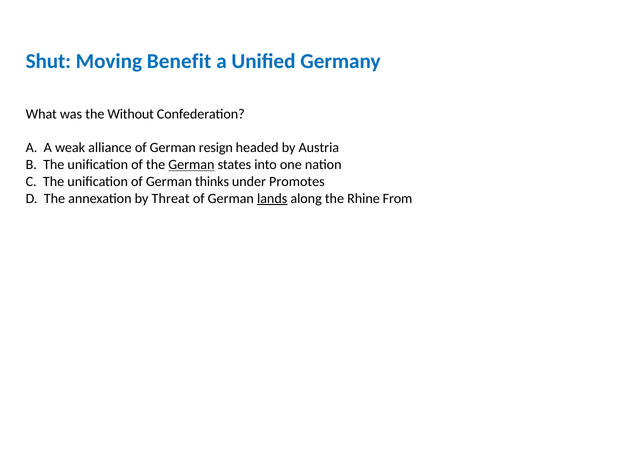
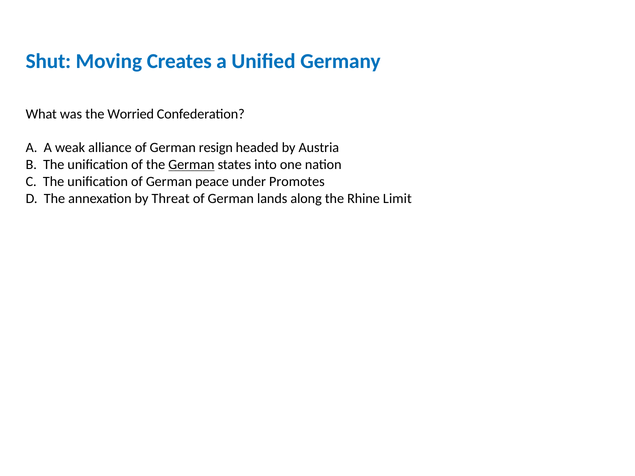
Benefit: Benefit -> Creates (179, 61)
Without: Without -> Worried (131, 114)
thinks: thinks -> peace (212, 182)
lands underline: present -> none (272, 199)
From: From -> Limit (397, 199)
